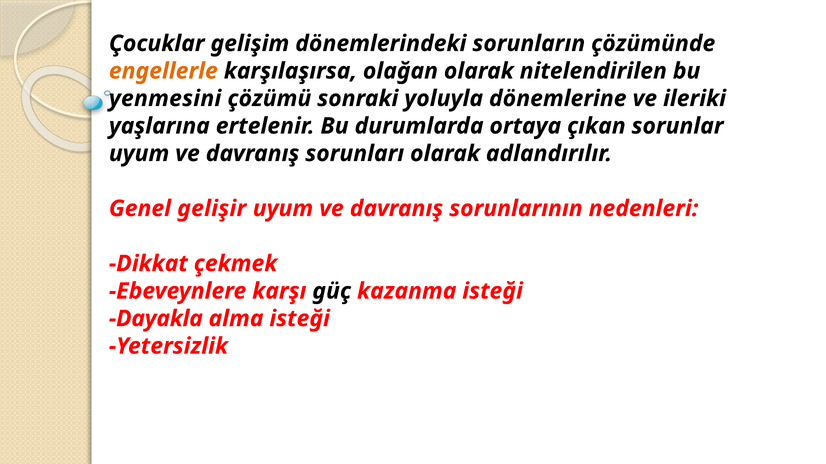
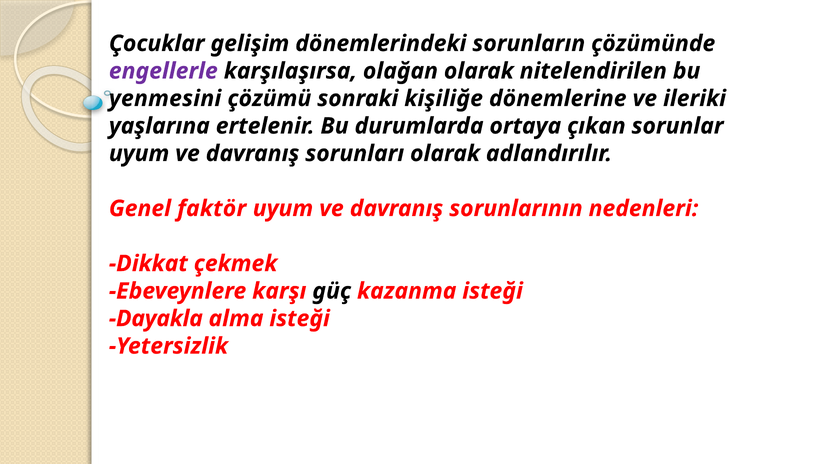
engellerle colour: orange -> purple (163, 71)
yoluyla: yoluyla -> kişiliğe (444, 99)
gelişir: gelişir -> faktör (212, 209)
